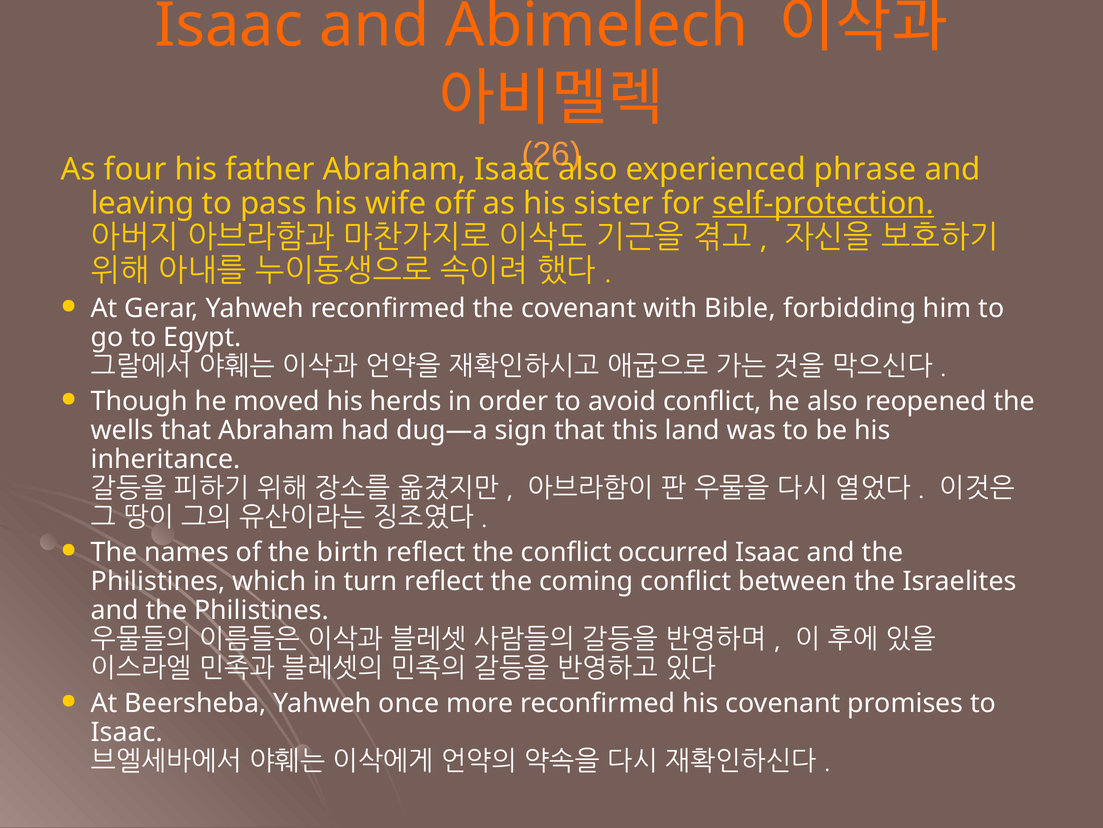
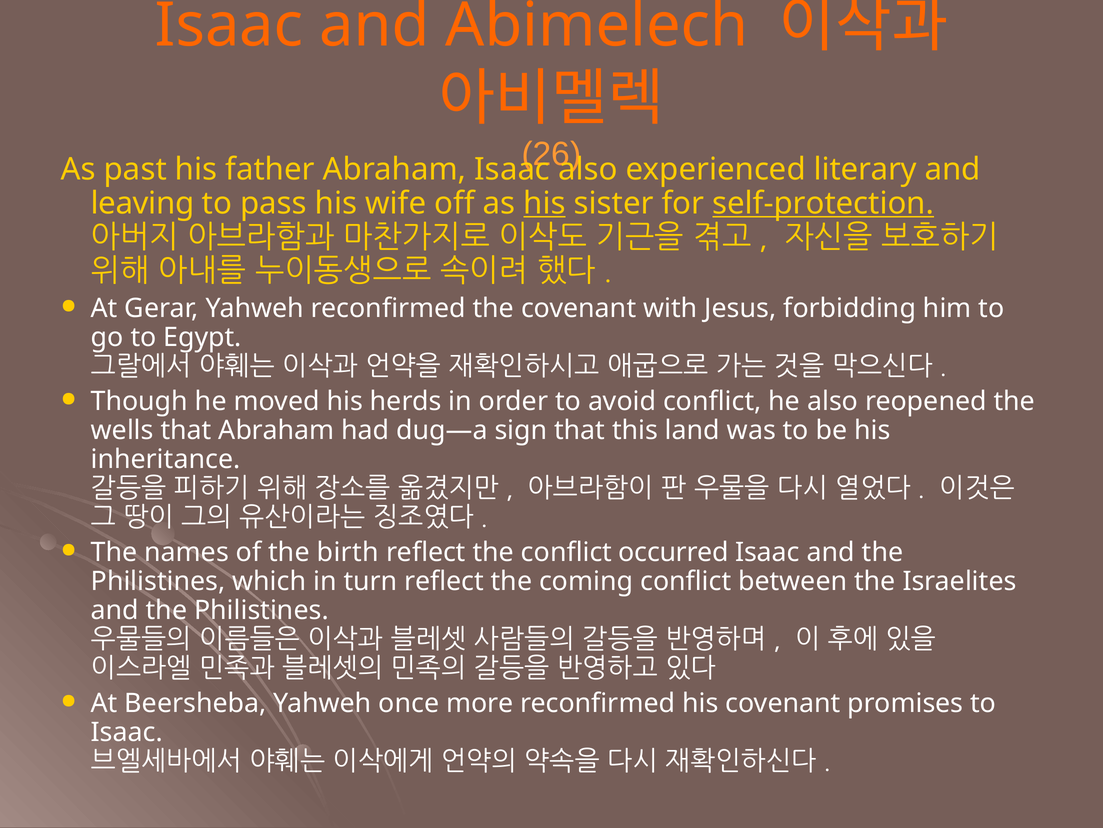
four: four -> past (135, 169)
phrase: phrase -> literary (865, 169)
his underline: none -> present (545, 203)
Bible: Bible -> Jesus (740, 308)
